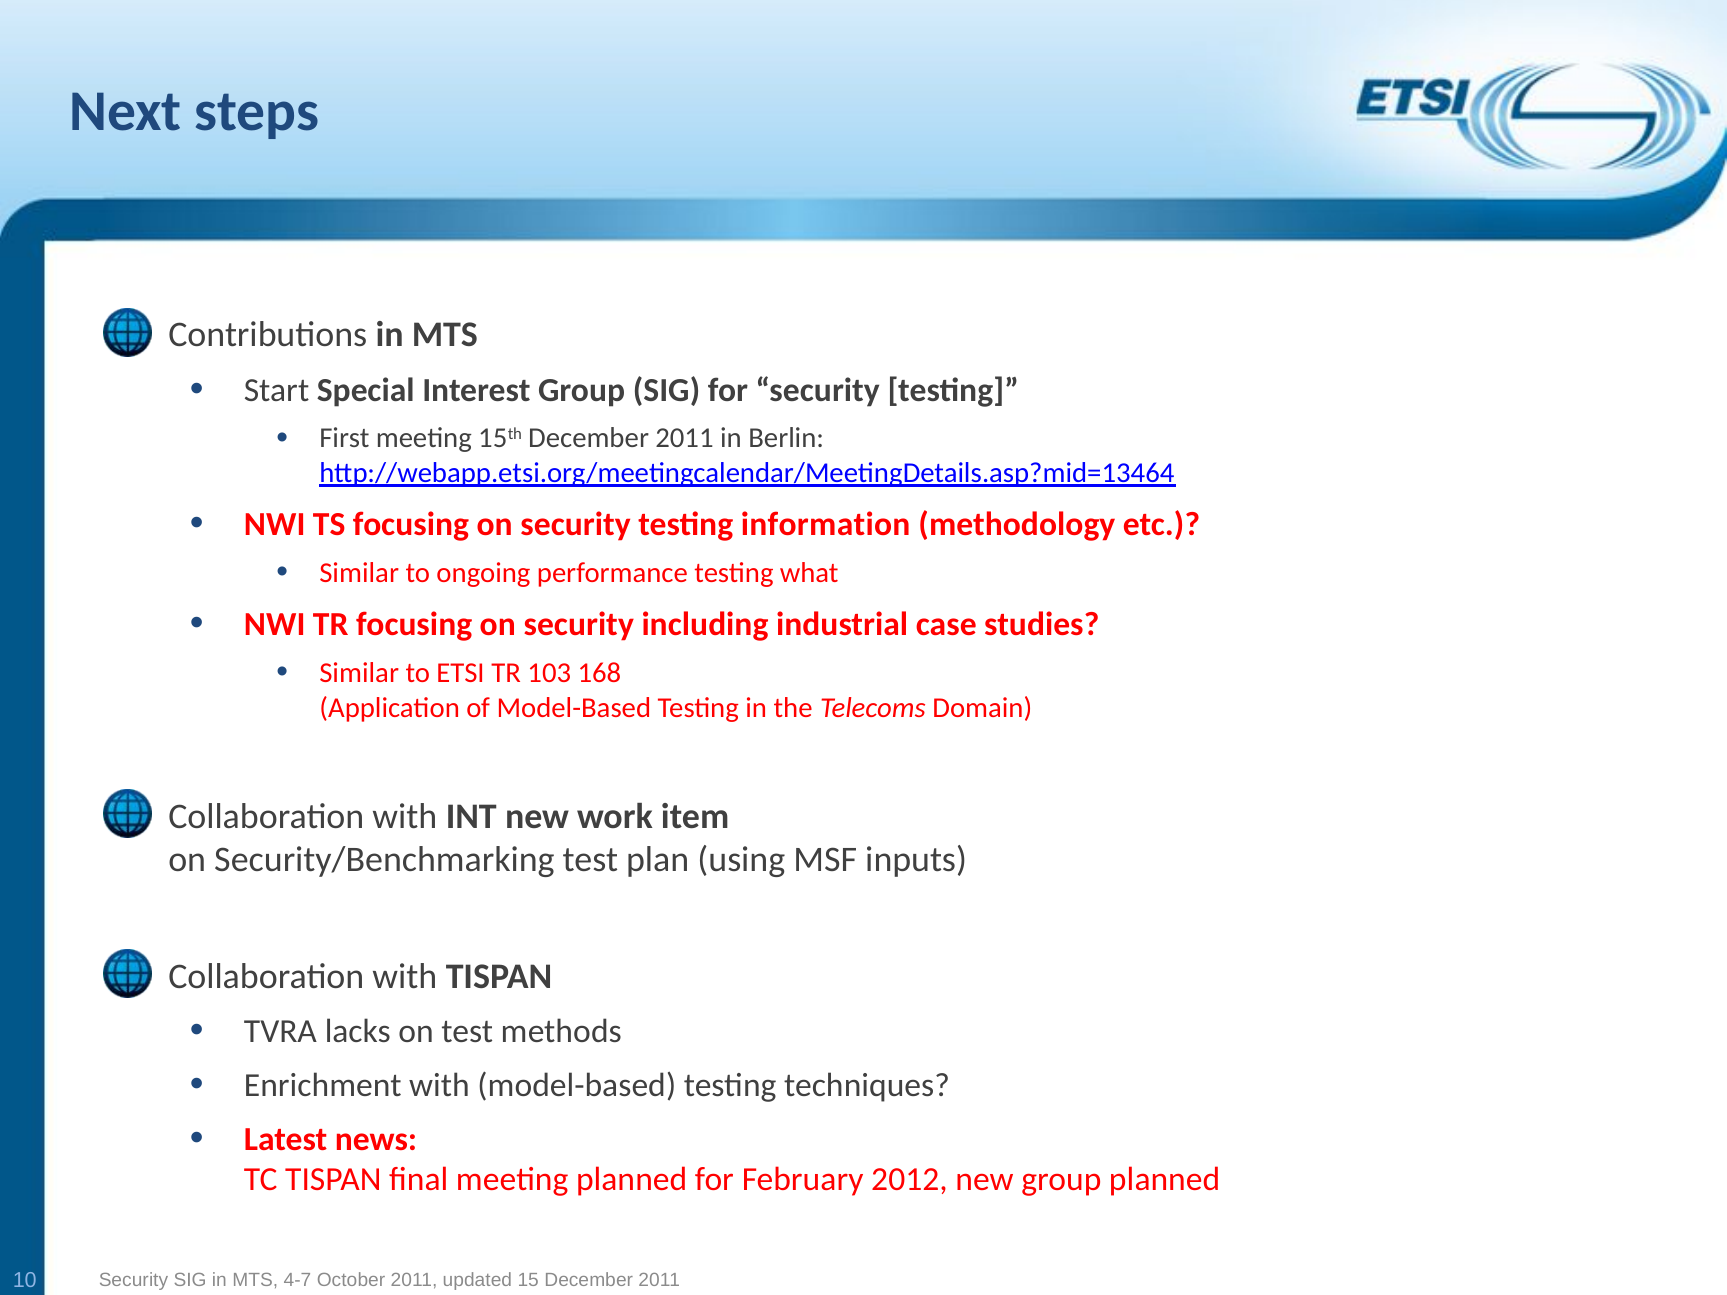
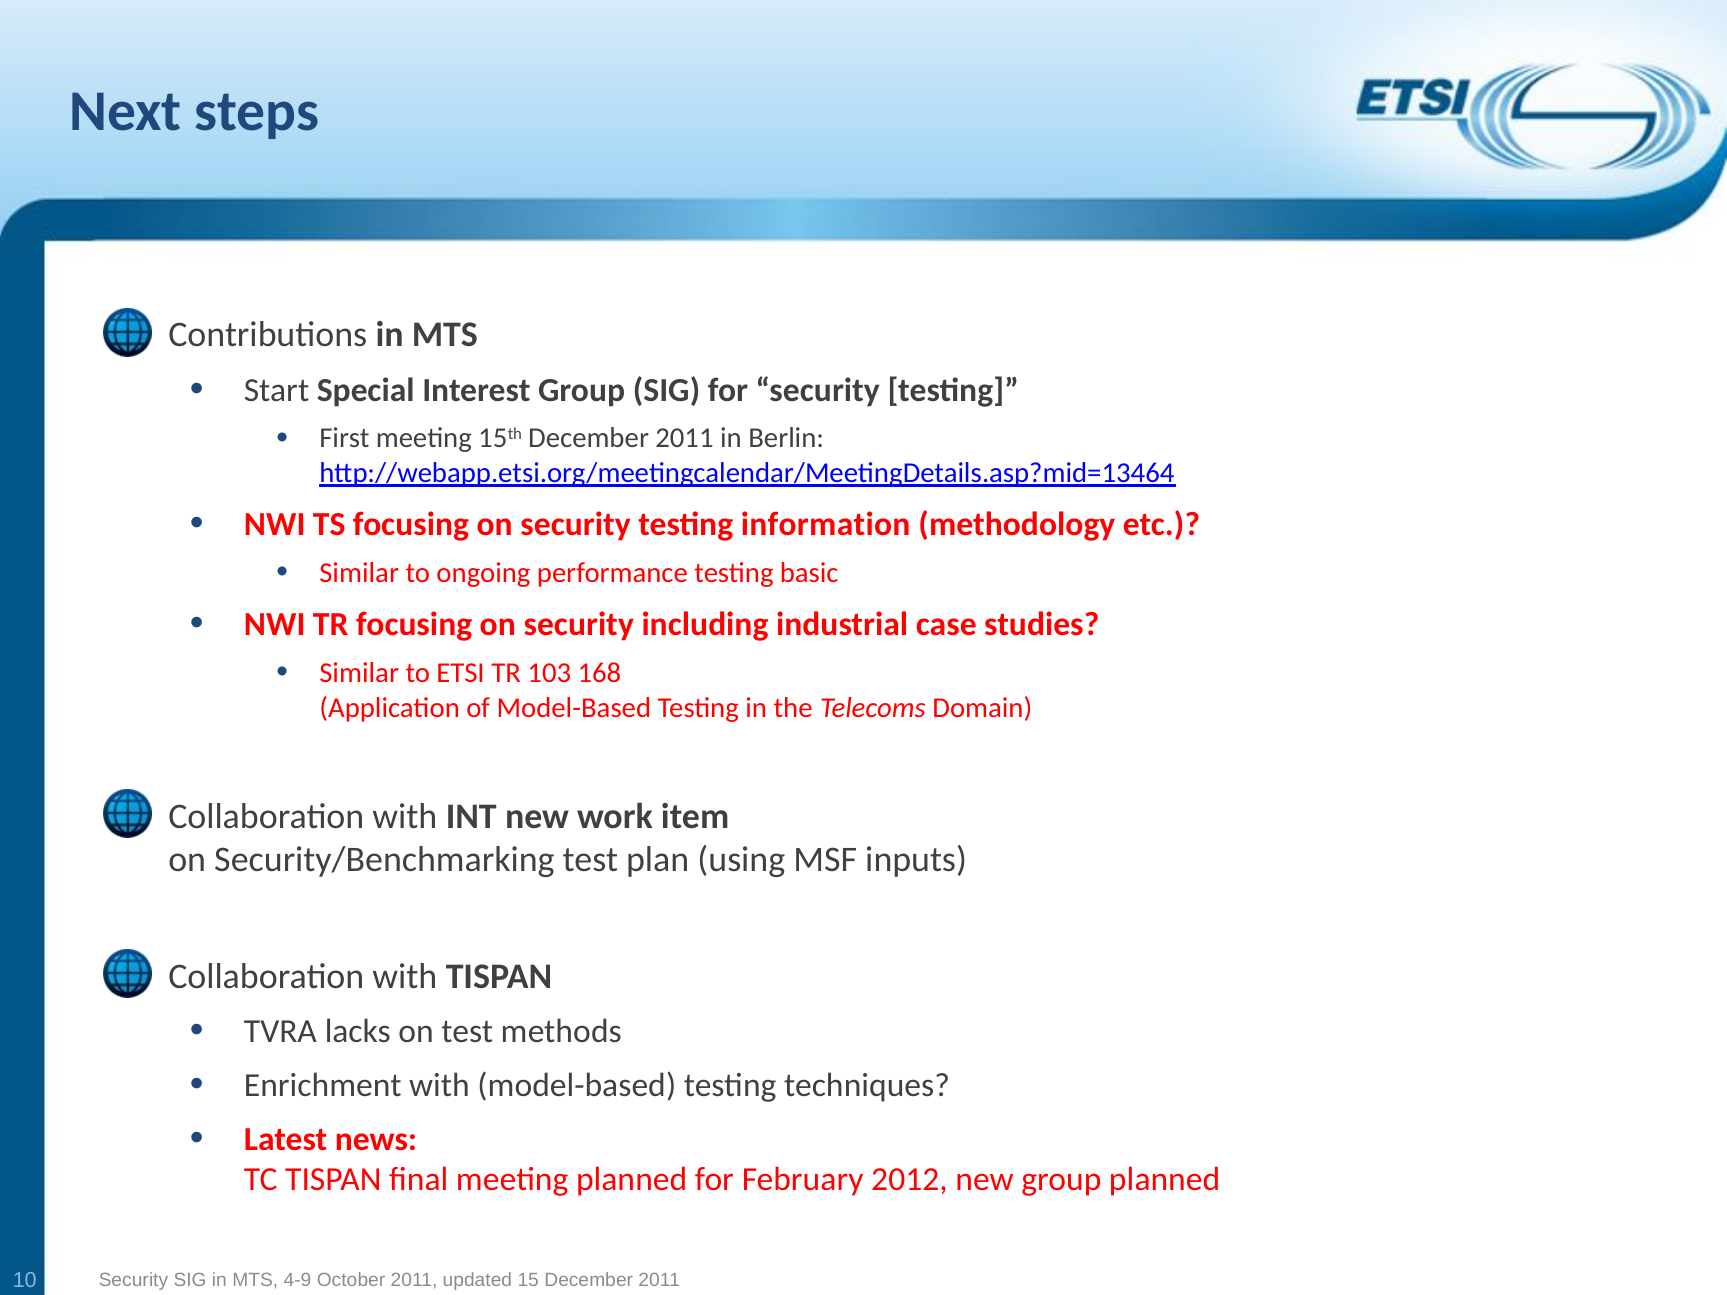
what: what -> basic (809, 573)
4-7: 4-7 -> 4-9 (298, 1280)
